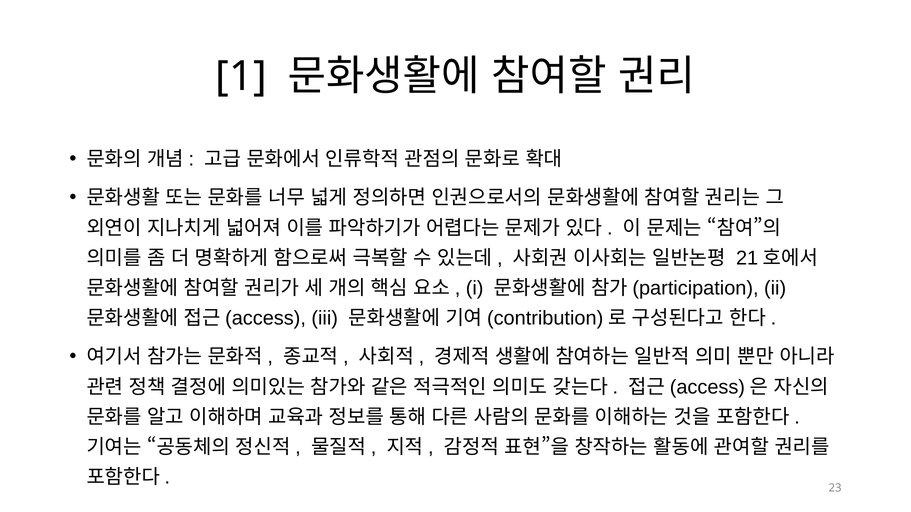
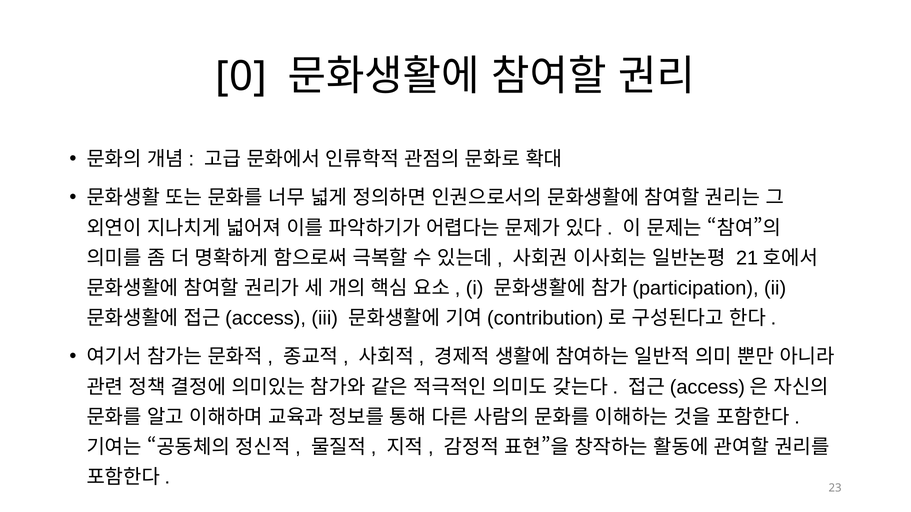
1: 1 -> 0 (241, 77)
